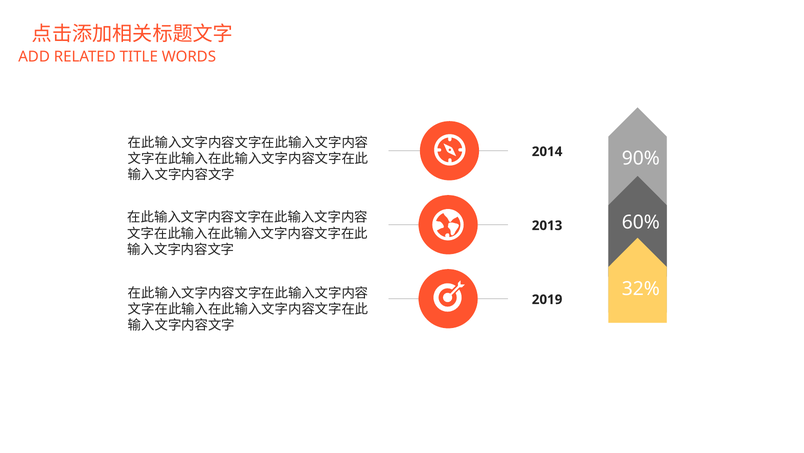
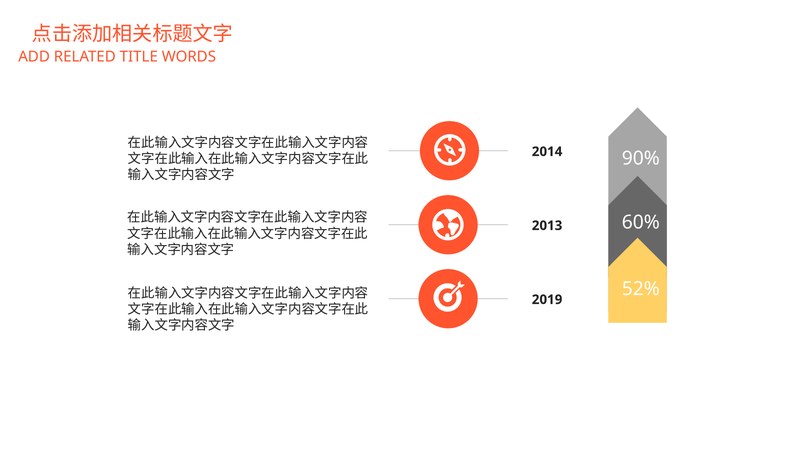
32%: 32% -> 52% (641, 289)
